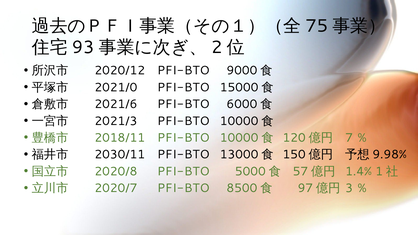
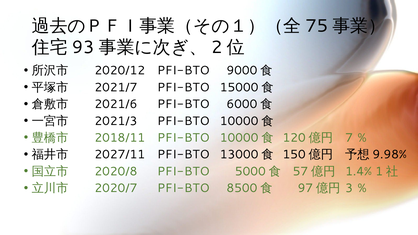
2021/0: 2021/0 -> 2021/7 (116, 87)
2030/11: 2030/11 -> 2027/11 (120, 155)
